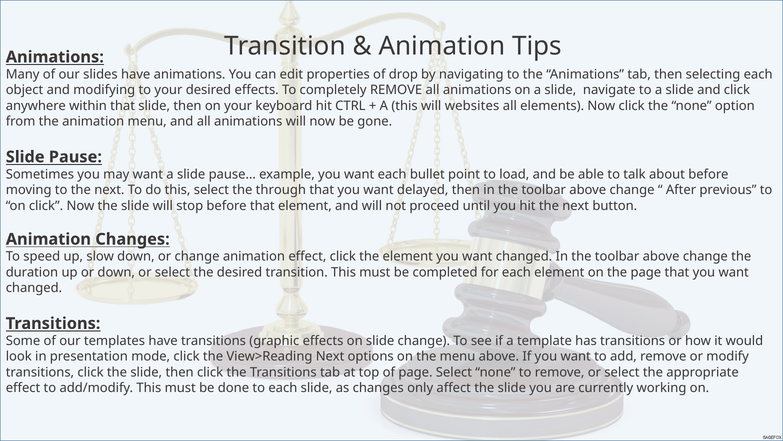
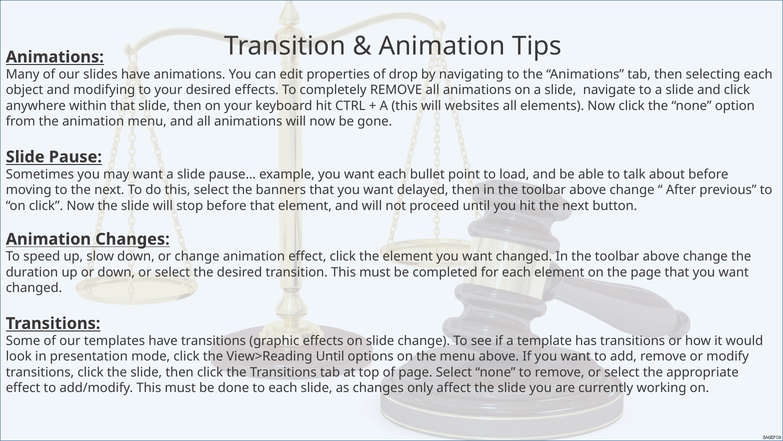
through: through -> banners (281, 190)
View>Reading Next: Next -> Until (330, 356)
